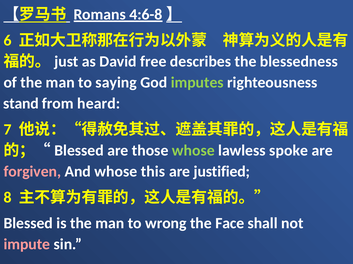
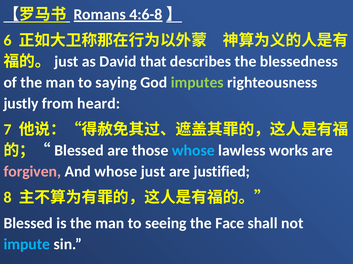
free: free -> that (153, 62)
stand: stand -> justly (21, 104)
whose colour: light green -> light blue (193, 151)
spoke: spoke -> works (289, 151)
this: this -> just (153, 172)
wrong: wrong -> seeing (166, 224)
impute colour: pink -> light blue (27, 245)
